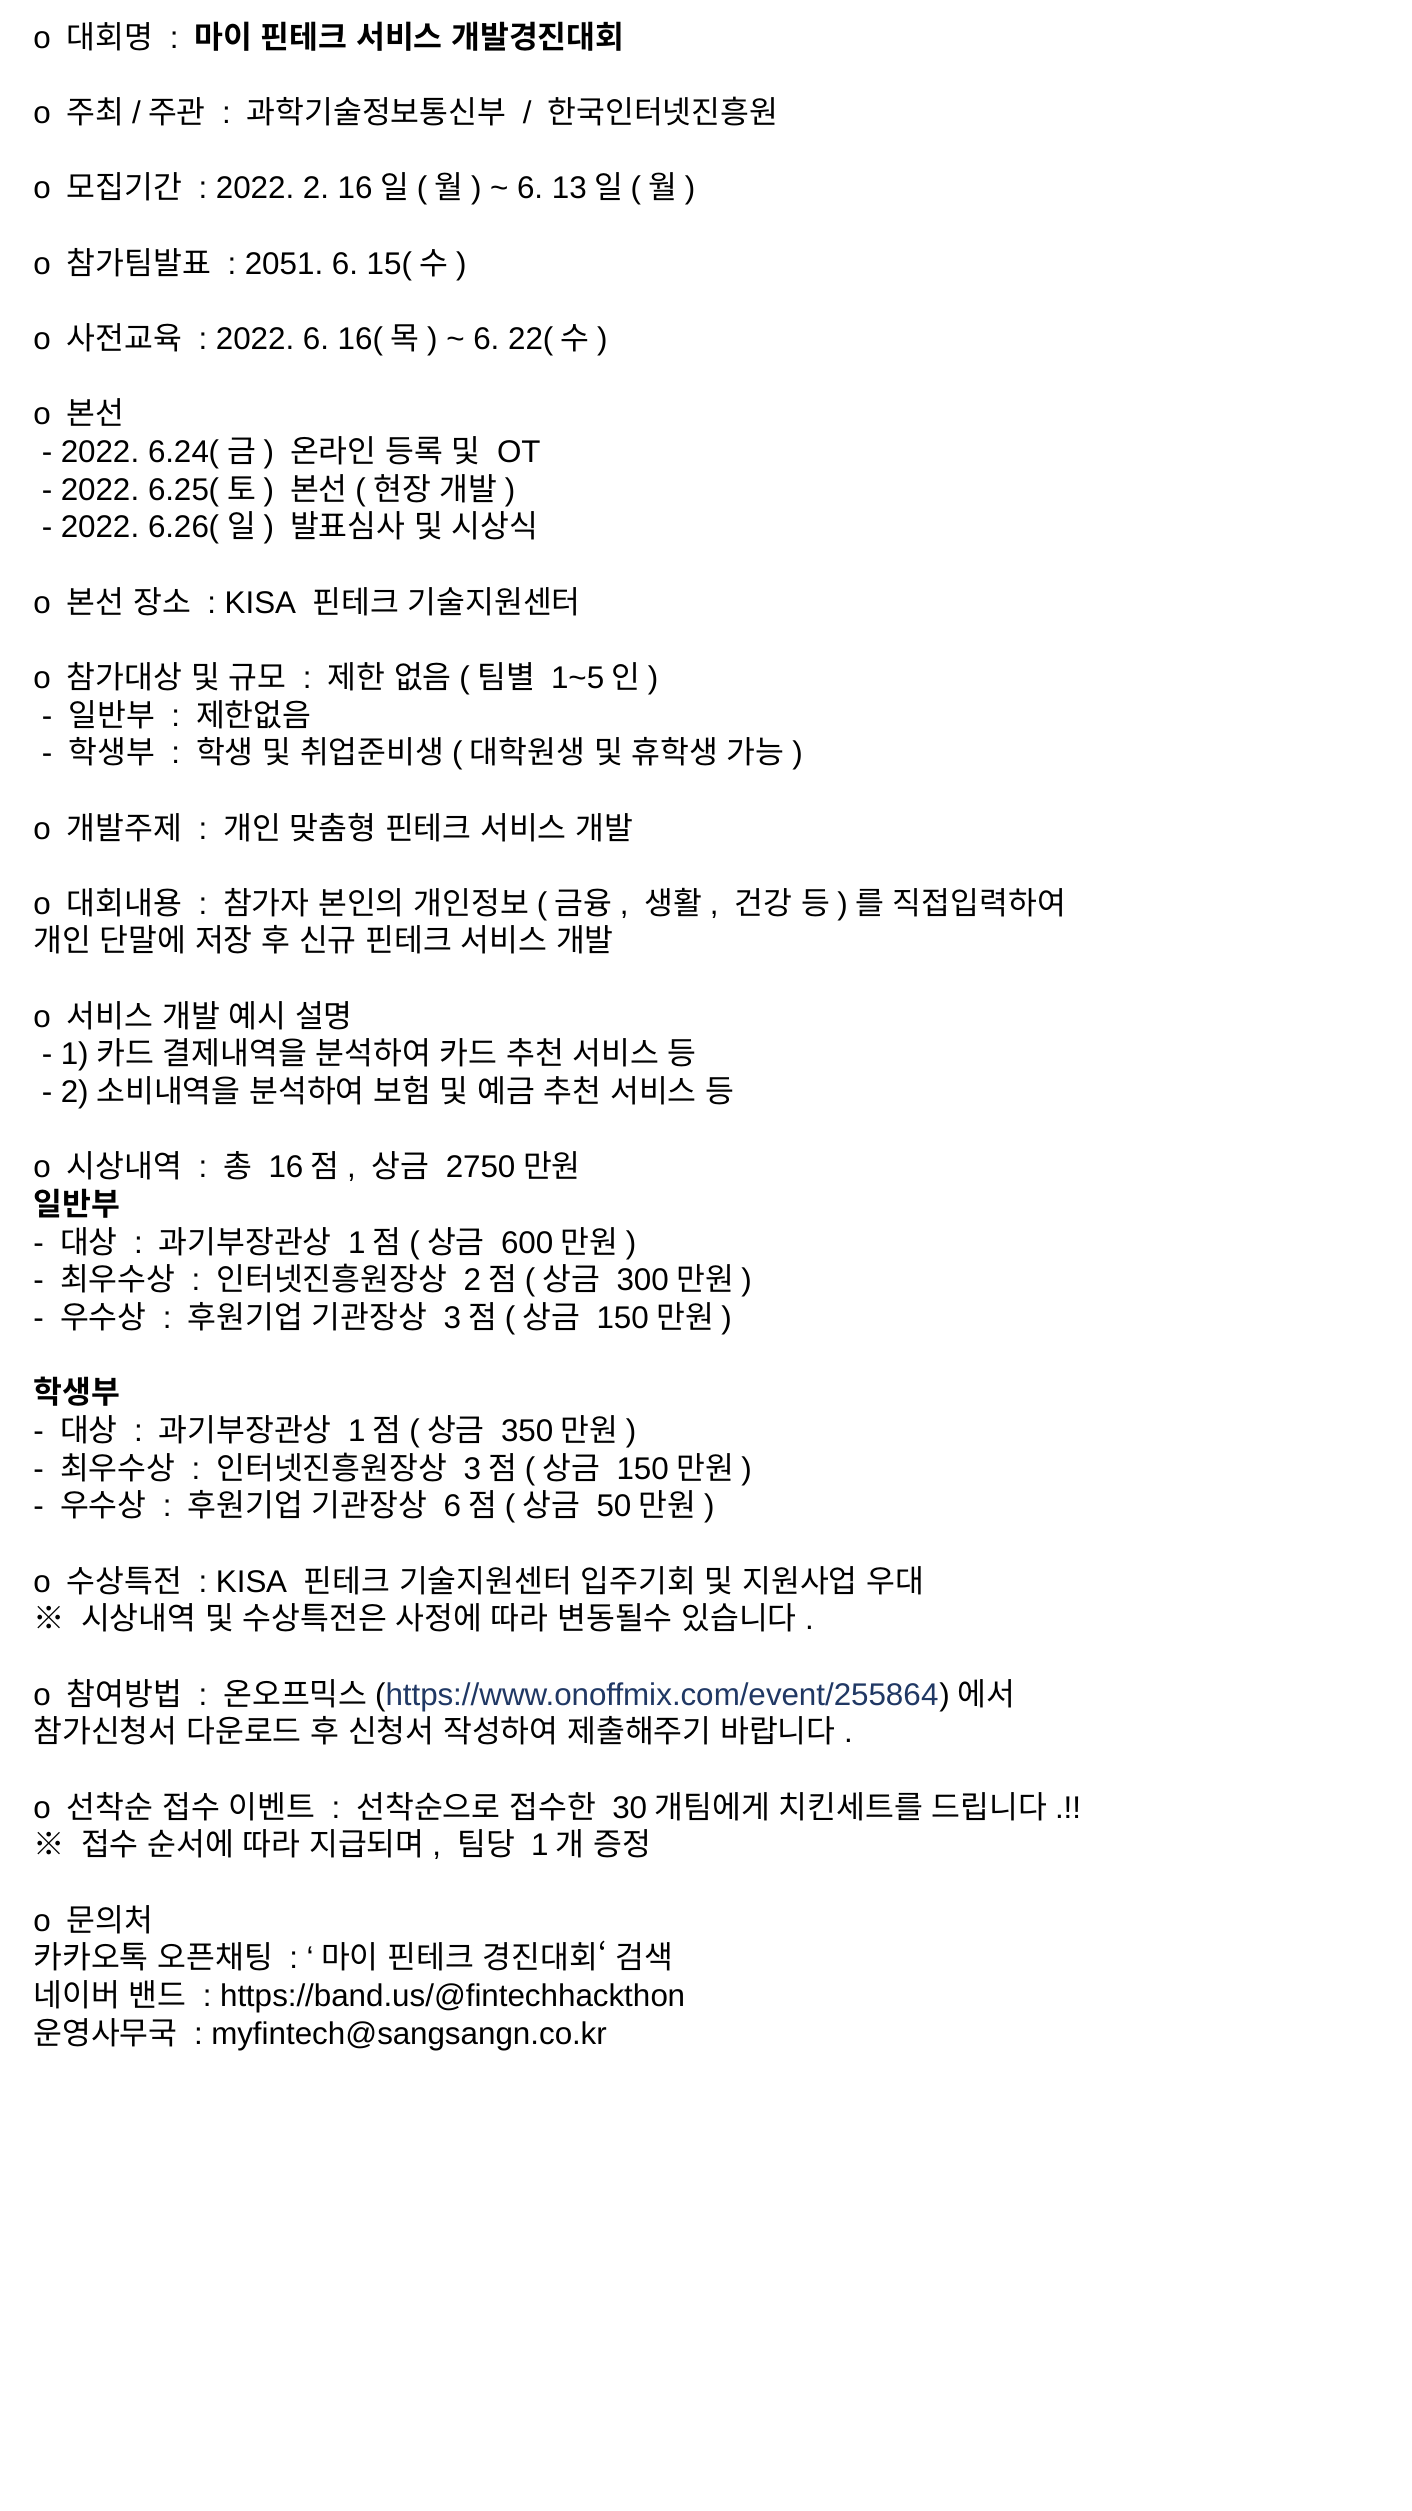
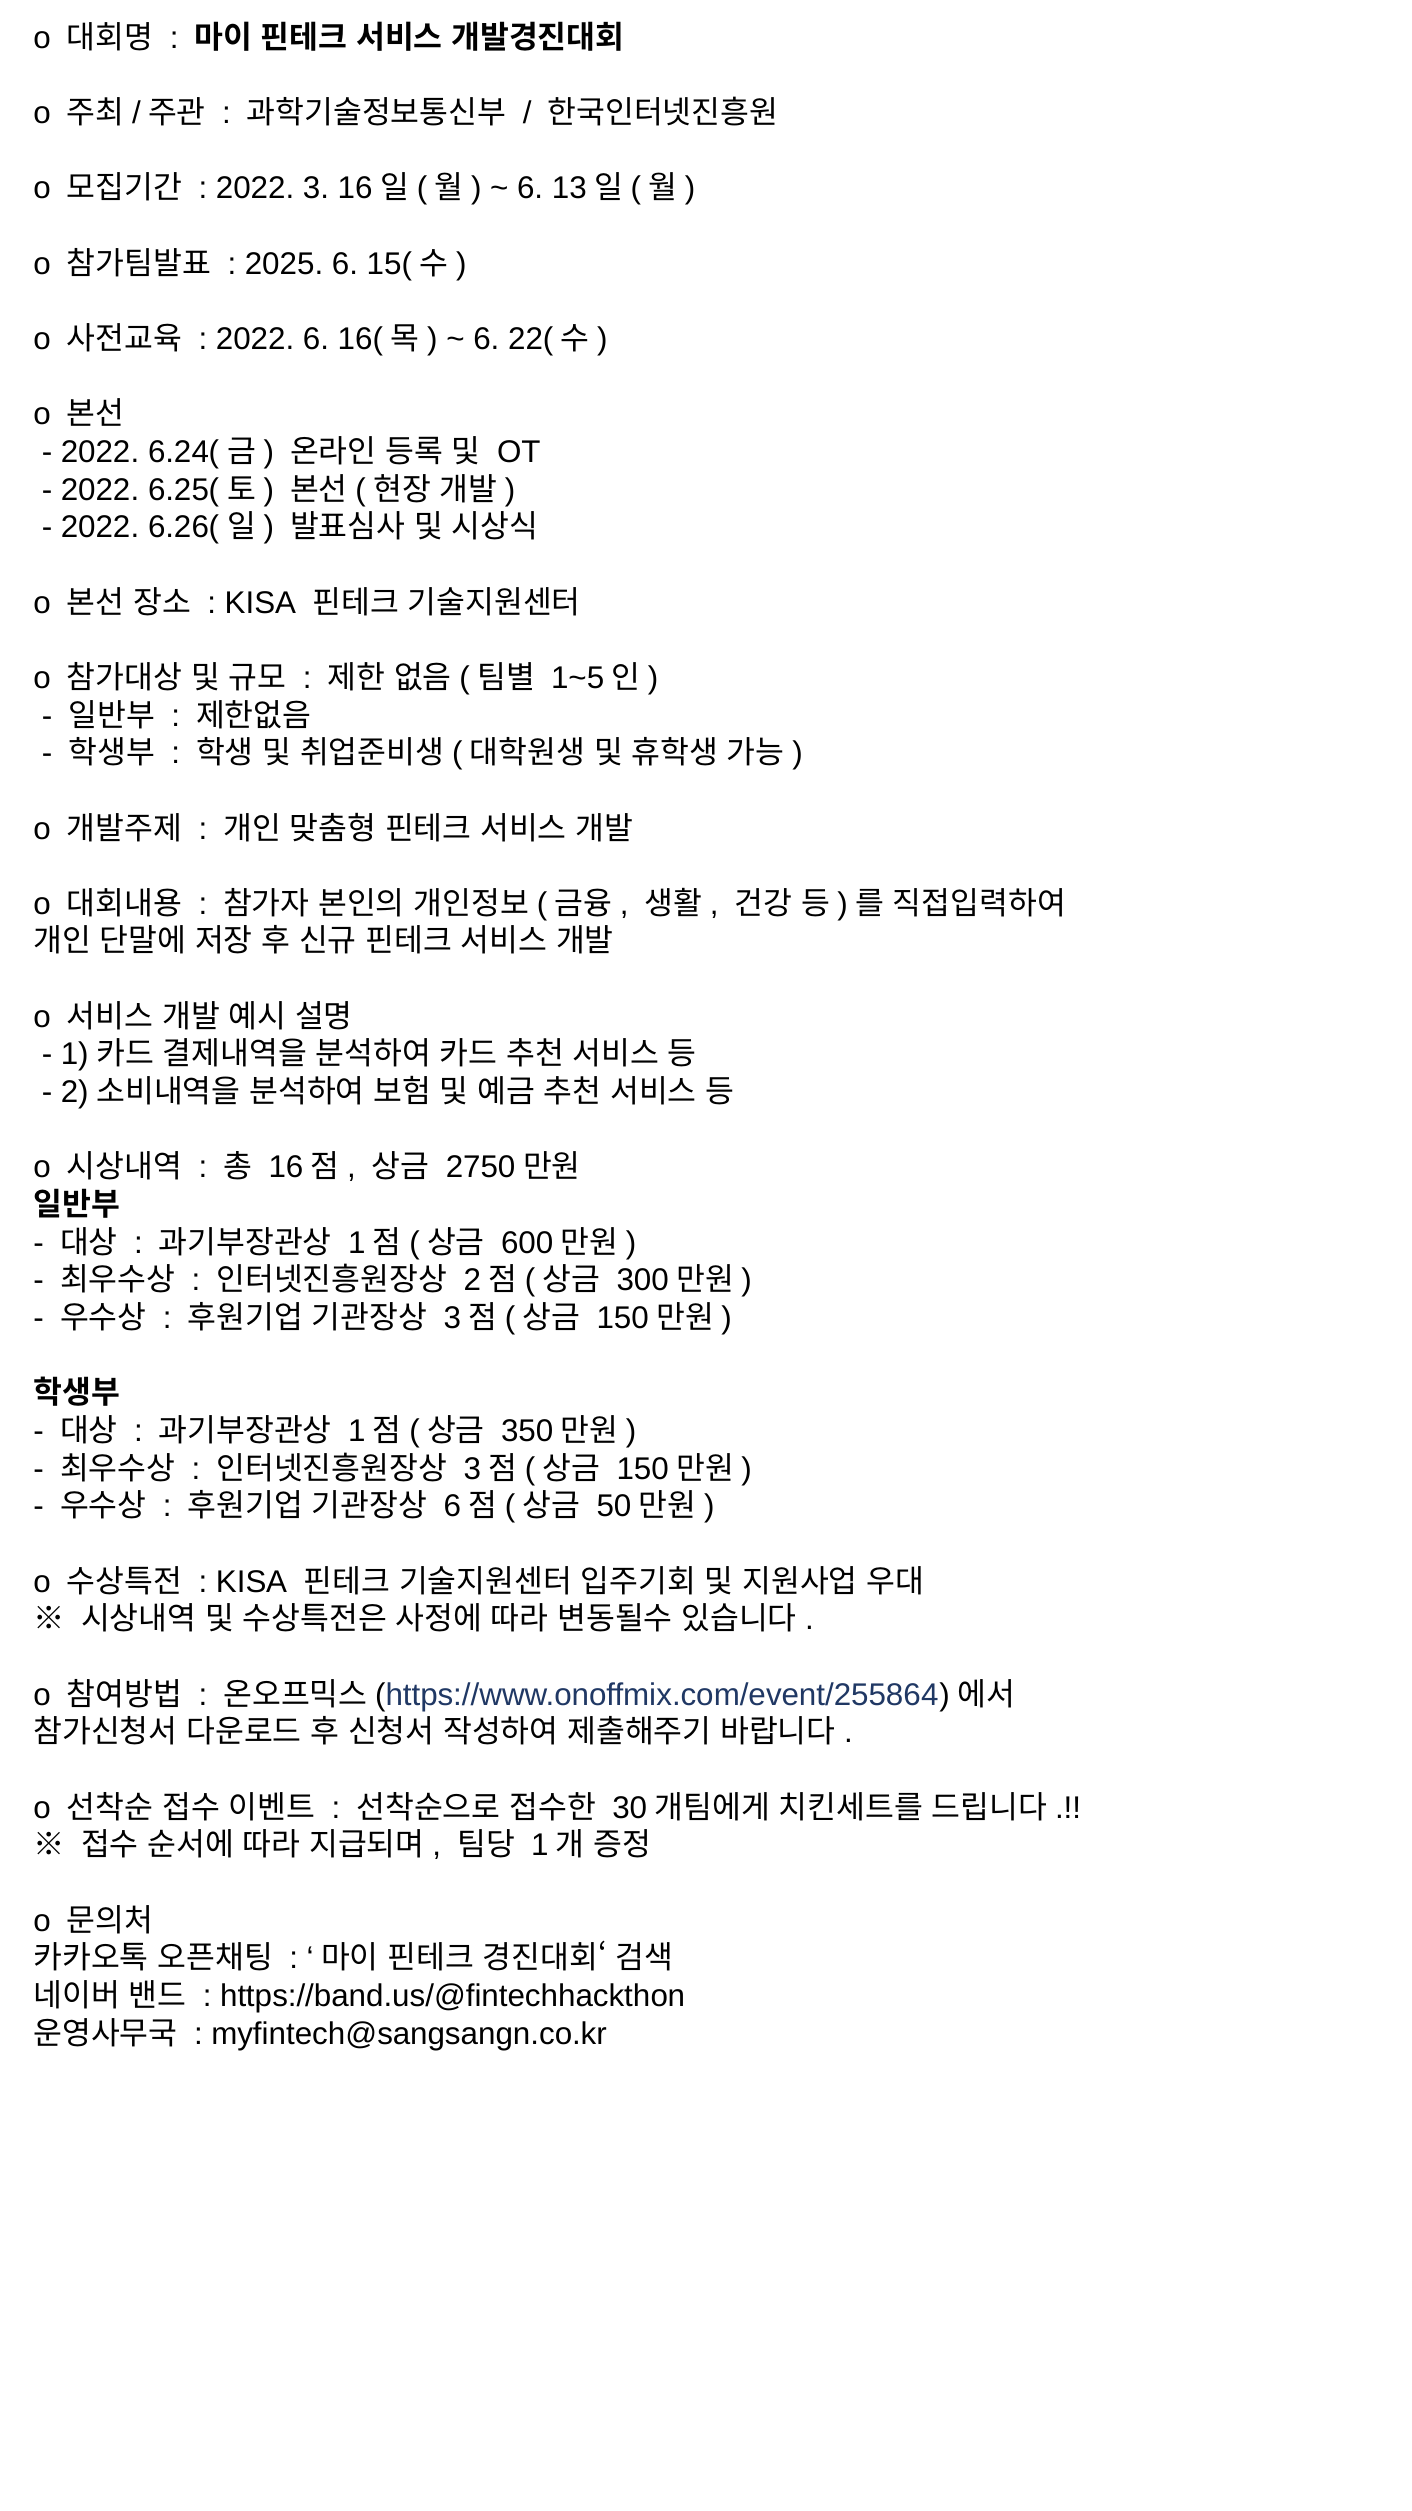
2: 2 -> 3 (316, 188)
2051: 2051 -> 2025 (284, 264)
